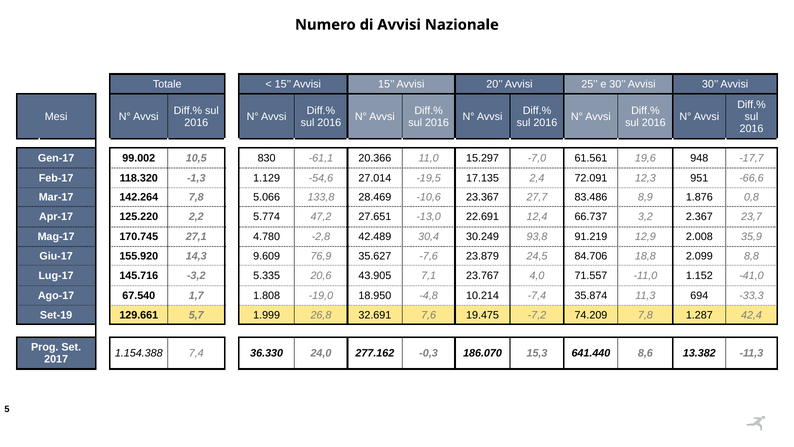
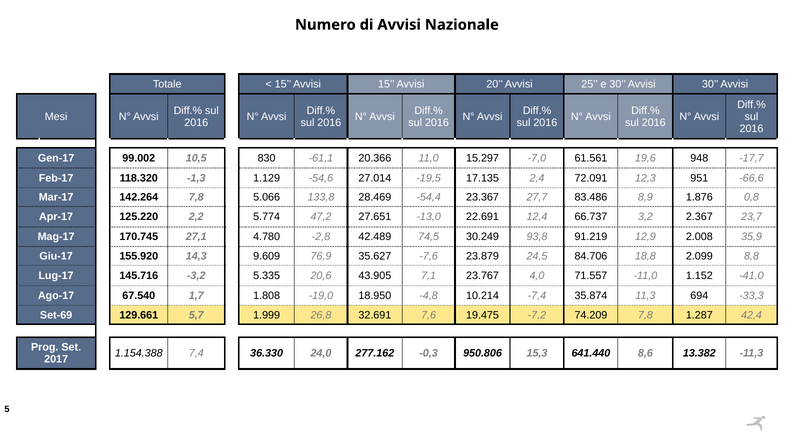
-10,6: -10,6 -> -54,4 (429, 197)
30,4: 30,4 -> 74,5 (429, 237)
Set-19: Set-19 -> Set-69 (56, 315)
186.070: 186.070 -> 950.806 (483, 353)
